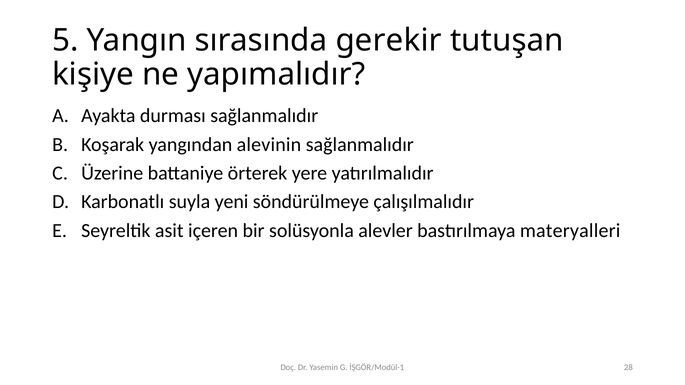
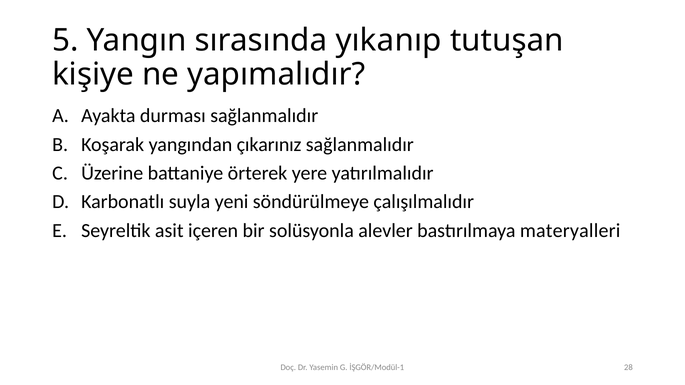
gerekir: gerekir -> yıkanıp (389, 41)
alevinin: alevinin -> çıkarınız (269, 145)
